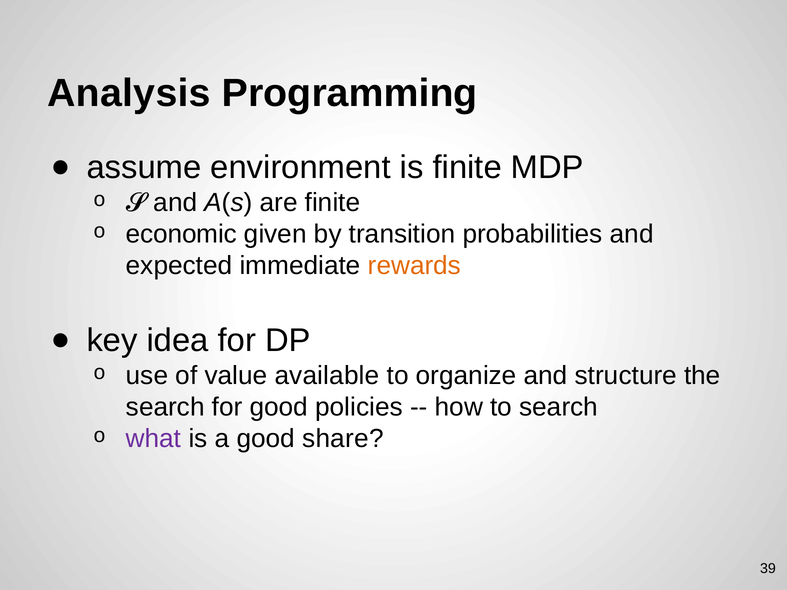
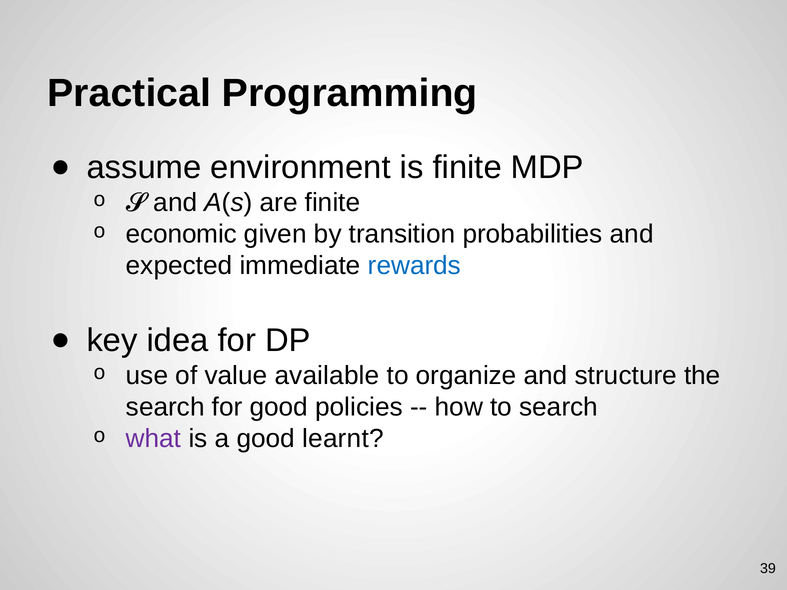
Analysis: Analysis -> Practical (129, 93)
rewards colour: orange -> blue (414, 265)
share: share -> learnt (343, 439)
